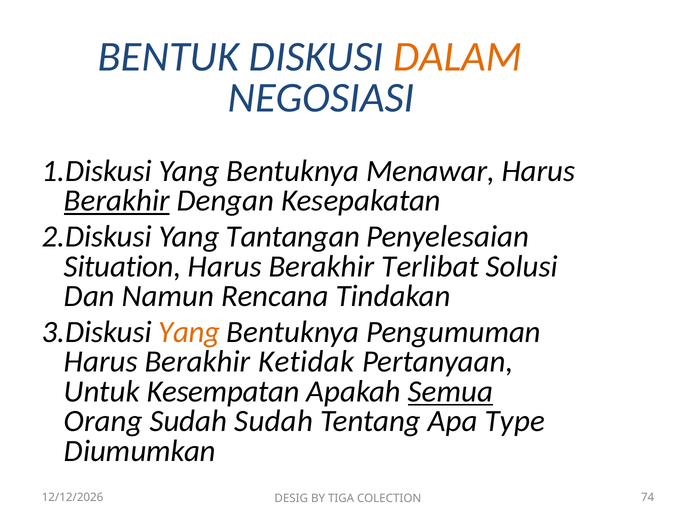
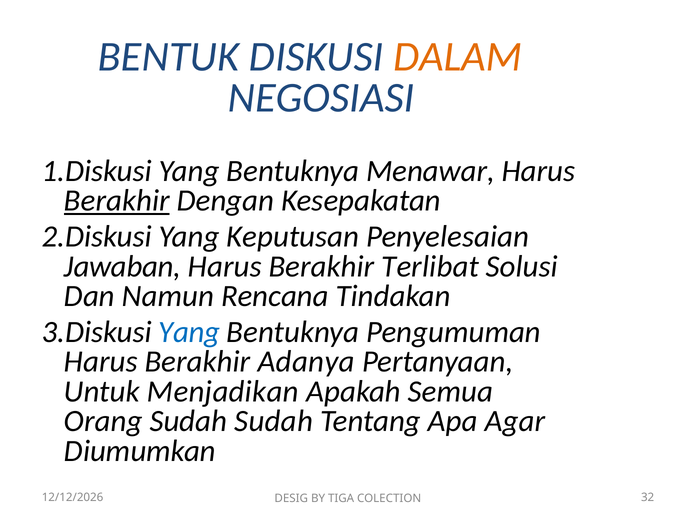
Tantangan: Tantangan -> Keputusan (293, 237)
Situation: Situation -> Jawaban (123, 266)
Yang colour: orange -> blue (189, 332)
Ketidak: Ketidak -> Adanya (306, 362)
Kesempatan: Kesempatan -> Menjadikan (223, 391)
Semua underline: present -> none (450, 391)
Type: Type -> Agar (515, 421)
74: 74 -> 32 (648, 498)
